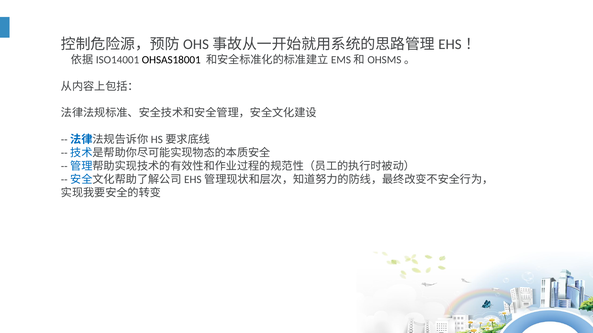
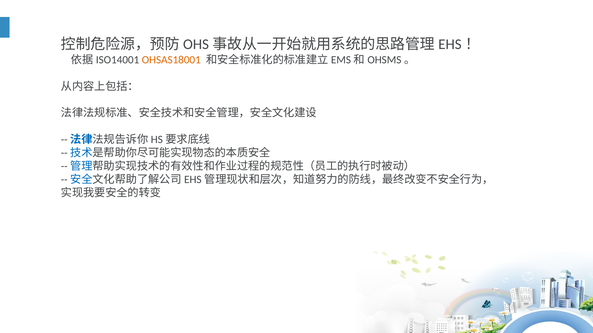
OHSAS18001 colour: black -> orange (171, 60)
